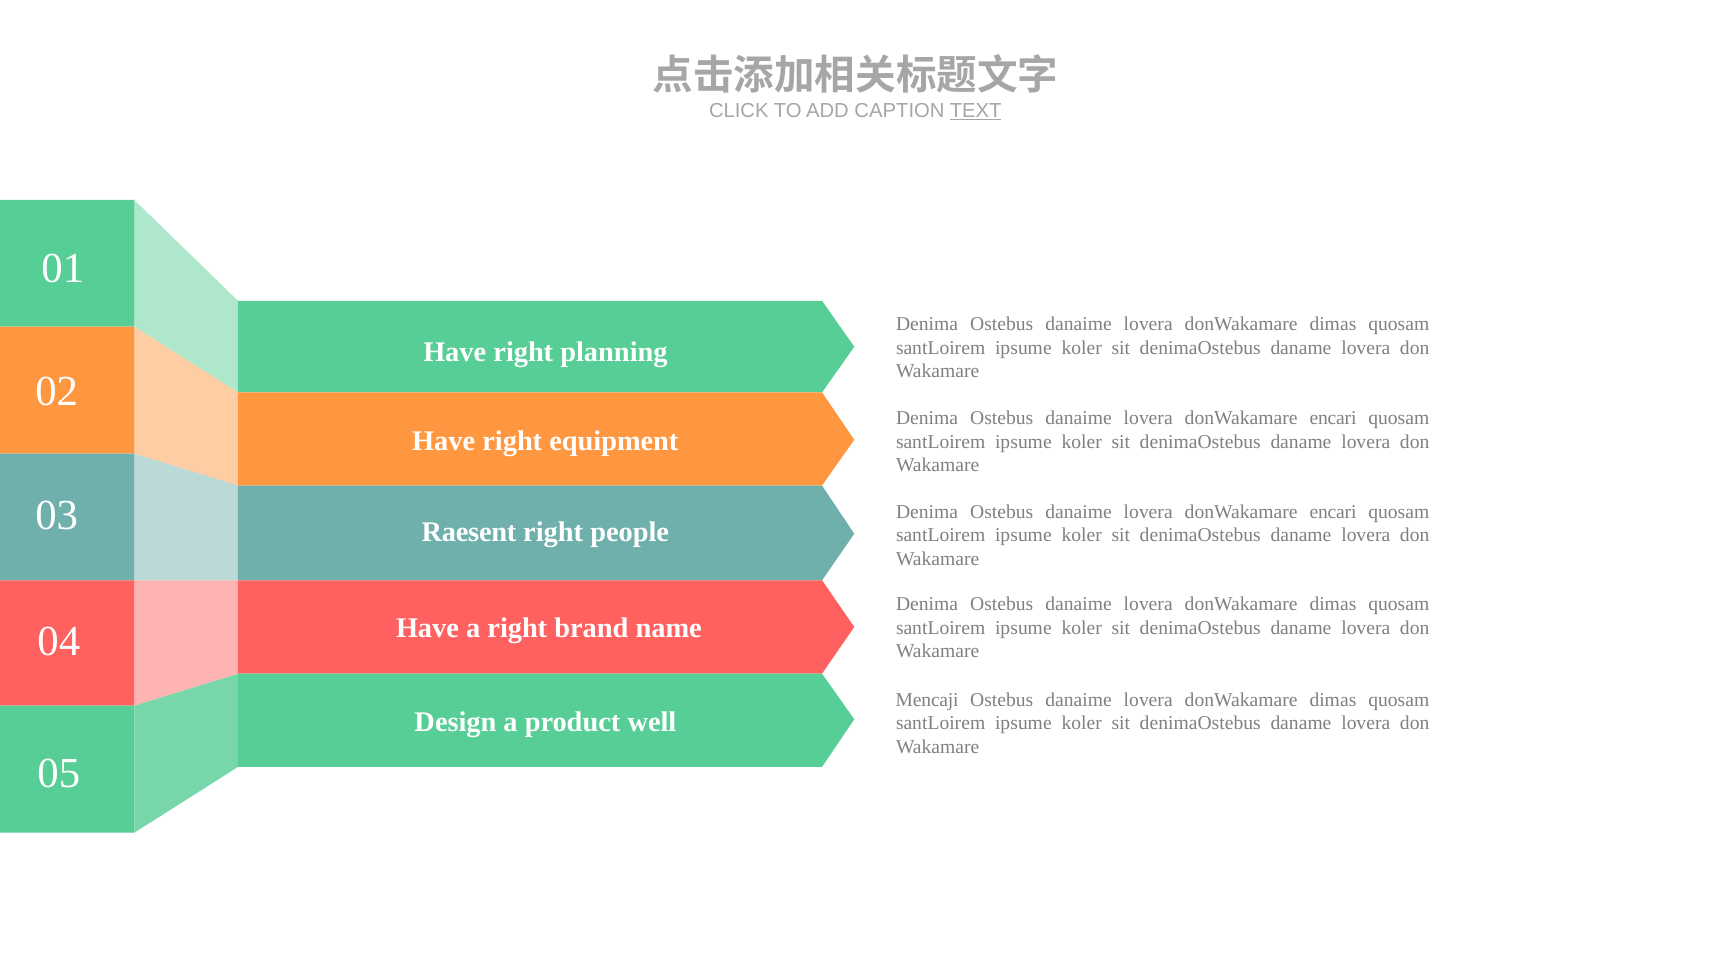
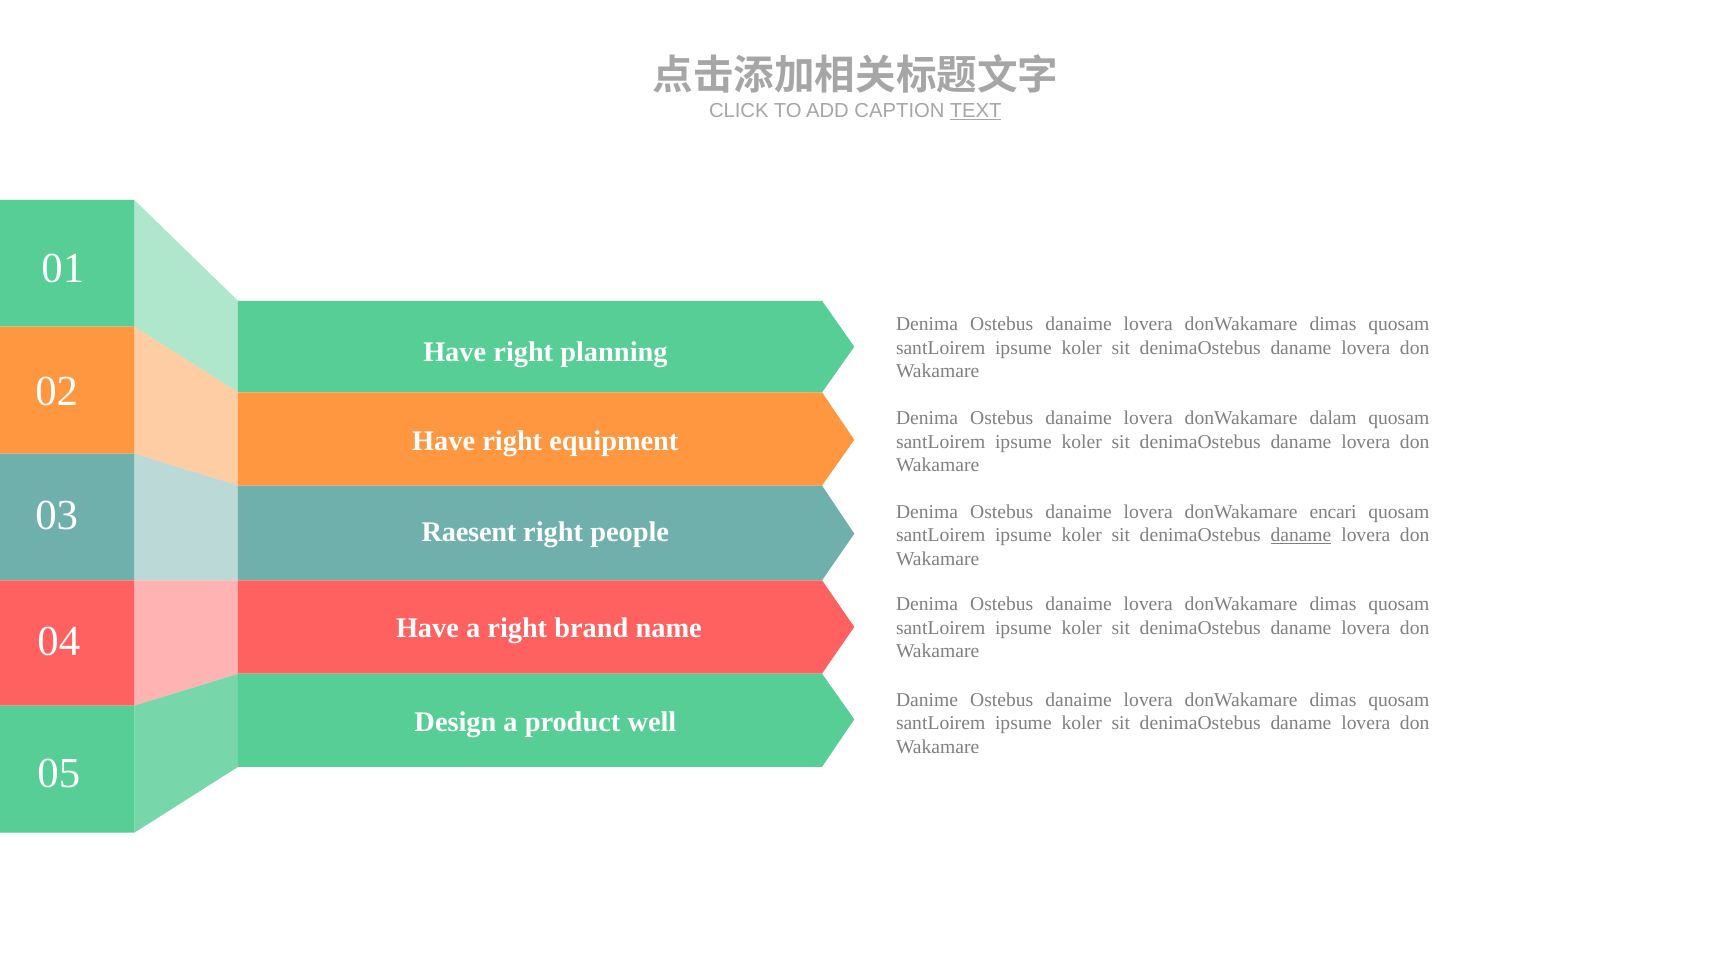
encari: encari -> dalam (1333, 418)
daname underline: none -> present (1301, 535)
Mencaji: Mencaji -> Danime (927, 699)
